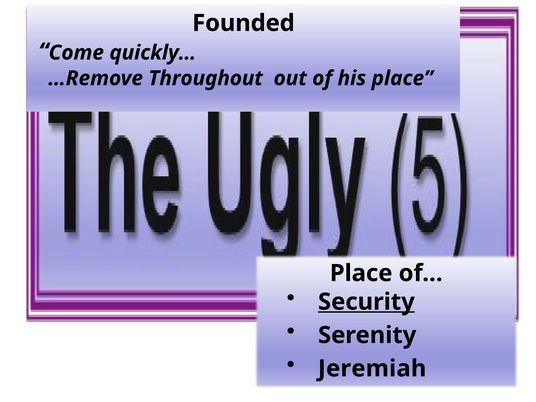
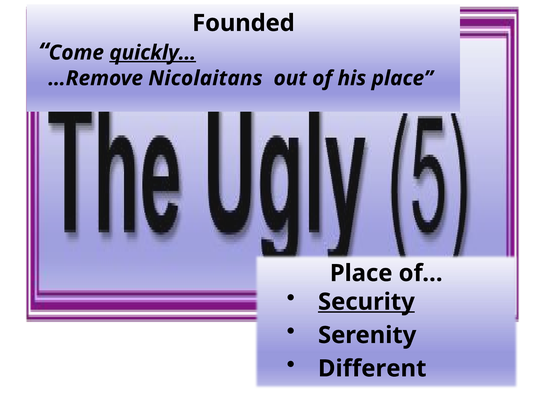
quickly… underline: none -> present (153, 53)
Throughout: Throughout -> Nicolaitans (205, 78)
Jeremiah: Jeremiah -> Different (372, 369)
